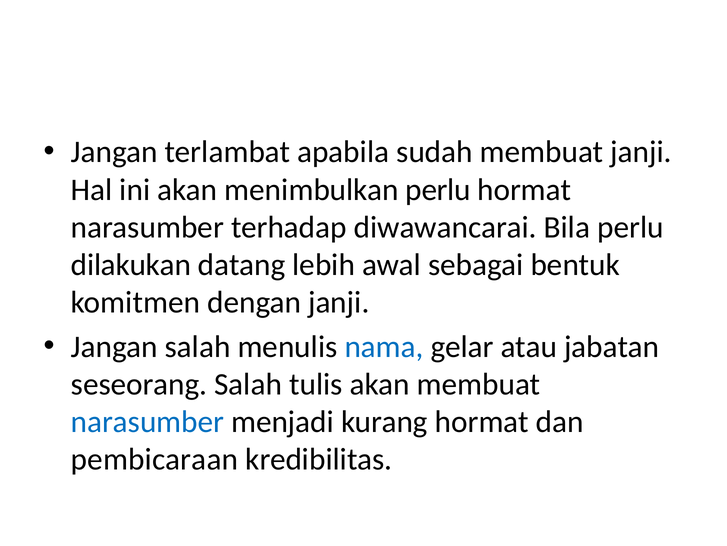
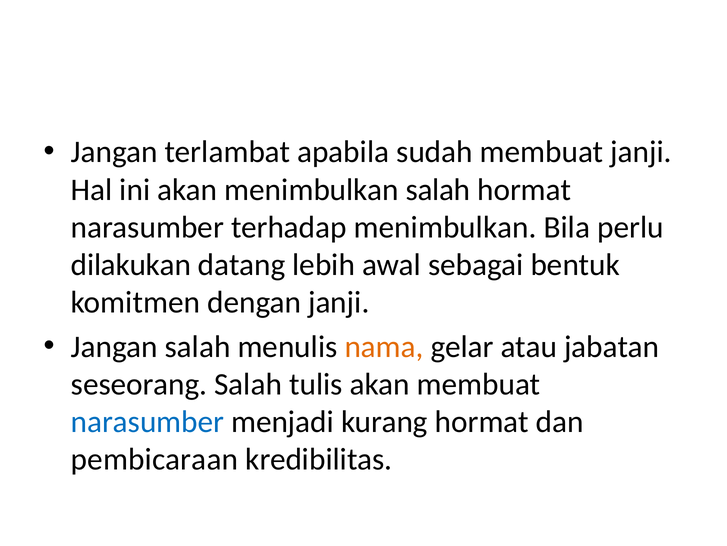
menimbulkan perlu: perlu -> salah (438, 189)
terhadap diwawancarai: diwawancarai -> menimbulkan (445, 227)
nama colour: blue -> orange (384, 346)
